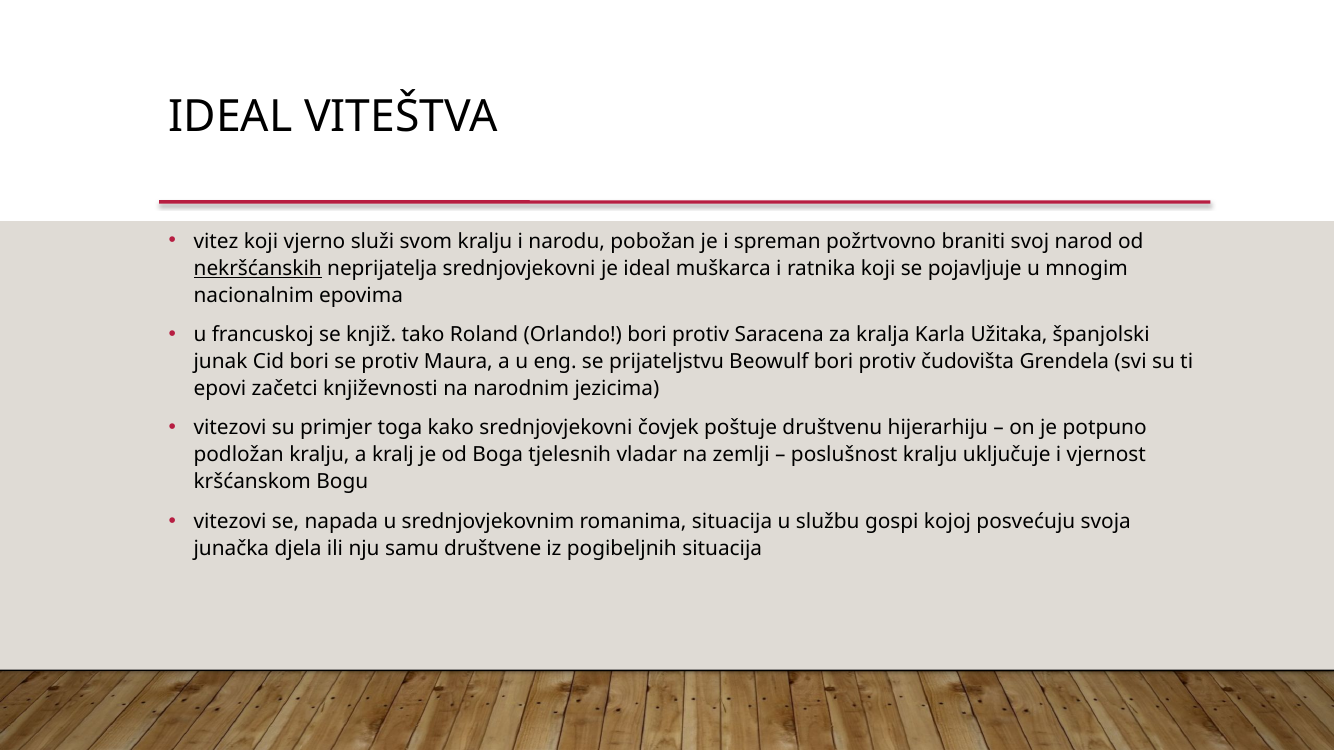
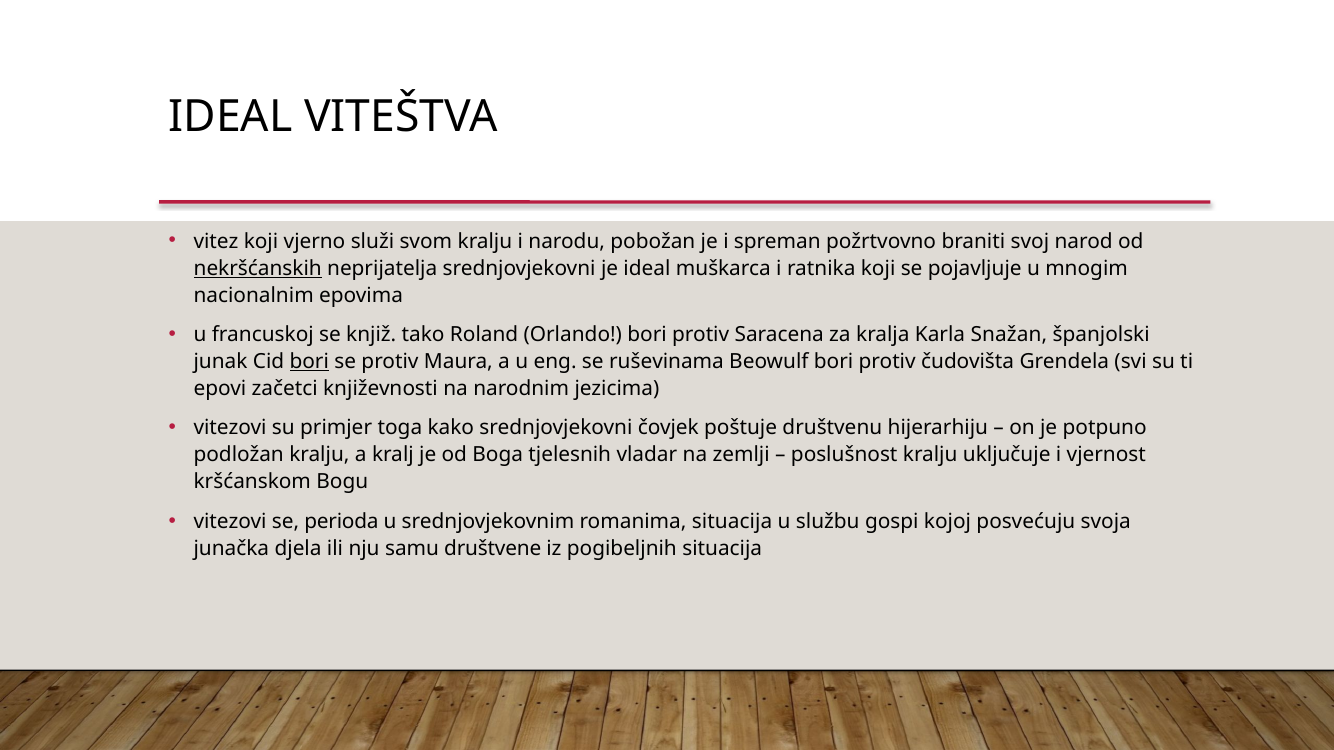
Užitaka: Užitaka -> Snažan (1009, 335)
bori underline: none -> present (309, 362)
prijateljstvu: prijateljstvu -> ruševinama (666, 362)
napada: napada -> perioda (341, 522)
